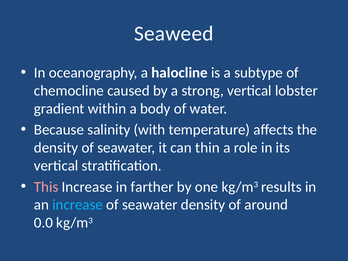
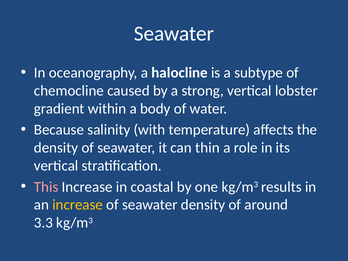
Seaweed: Seaweed -> Seawater (174, 34)
farther: farther -> coastal (152, 187)
increase colour: light blue -> yellow (78, 205)
0.0: 0.0 -> 3.3 (43, 223)
